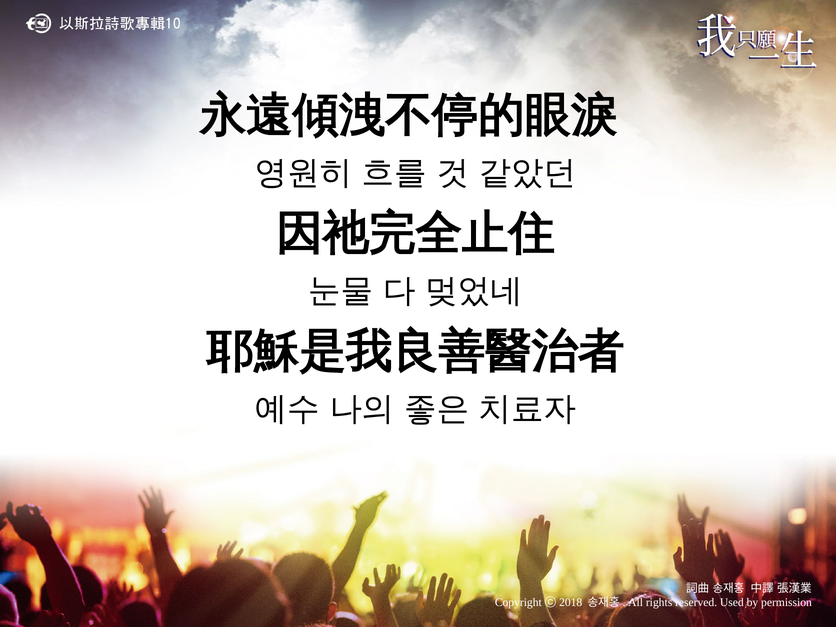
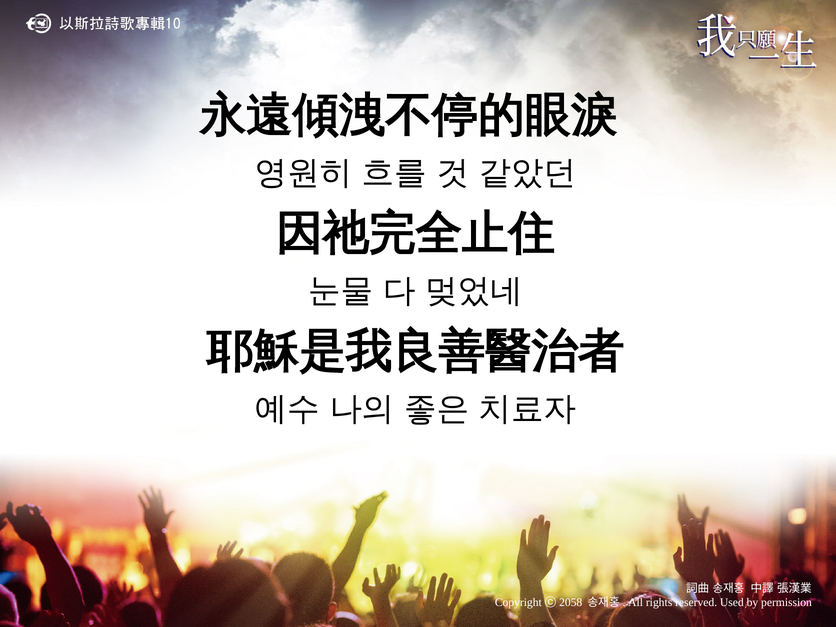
2018: 2018 -> 2058 (571, 602)
